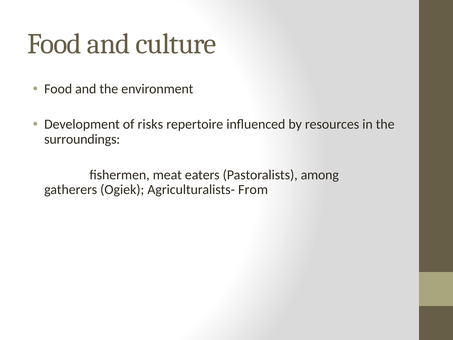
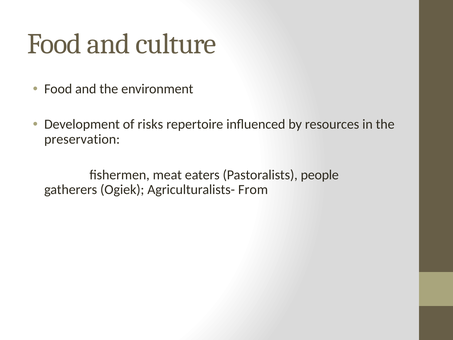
surroundings: surroundings -> preservation (82, 139)
among: among -> people (320, 175)
